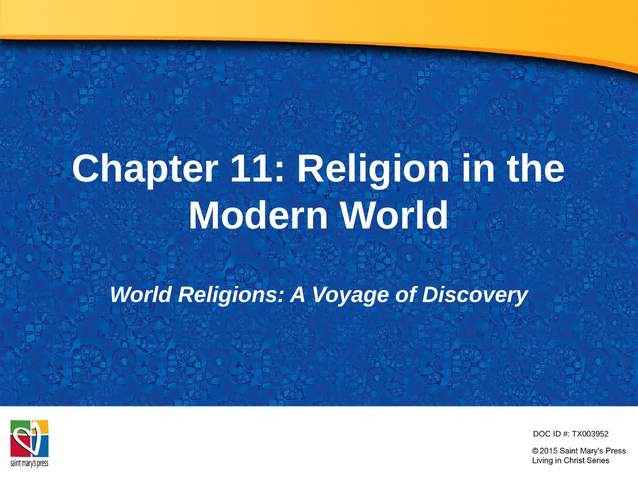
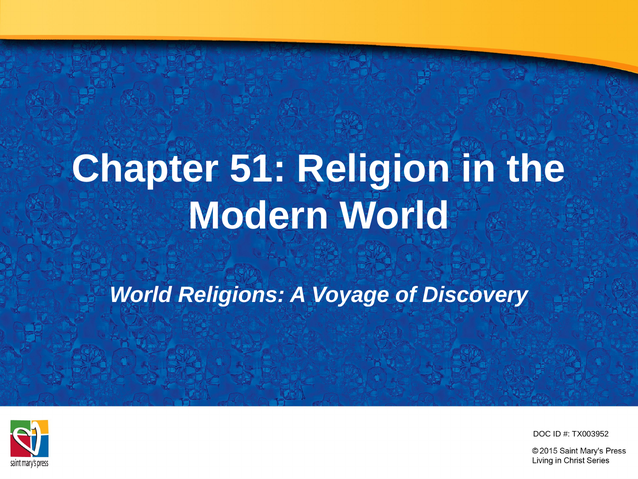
11: 11 -> 51 (258, 169)
